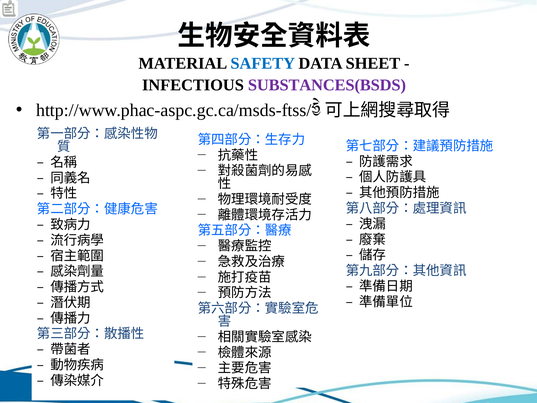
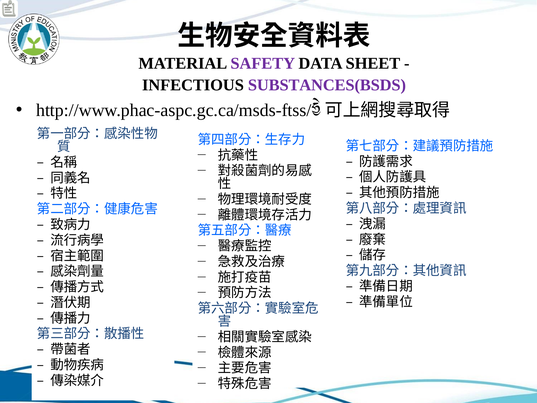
SAFETY colour: blue -> purple (263, 64)
